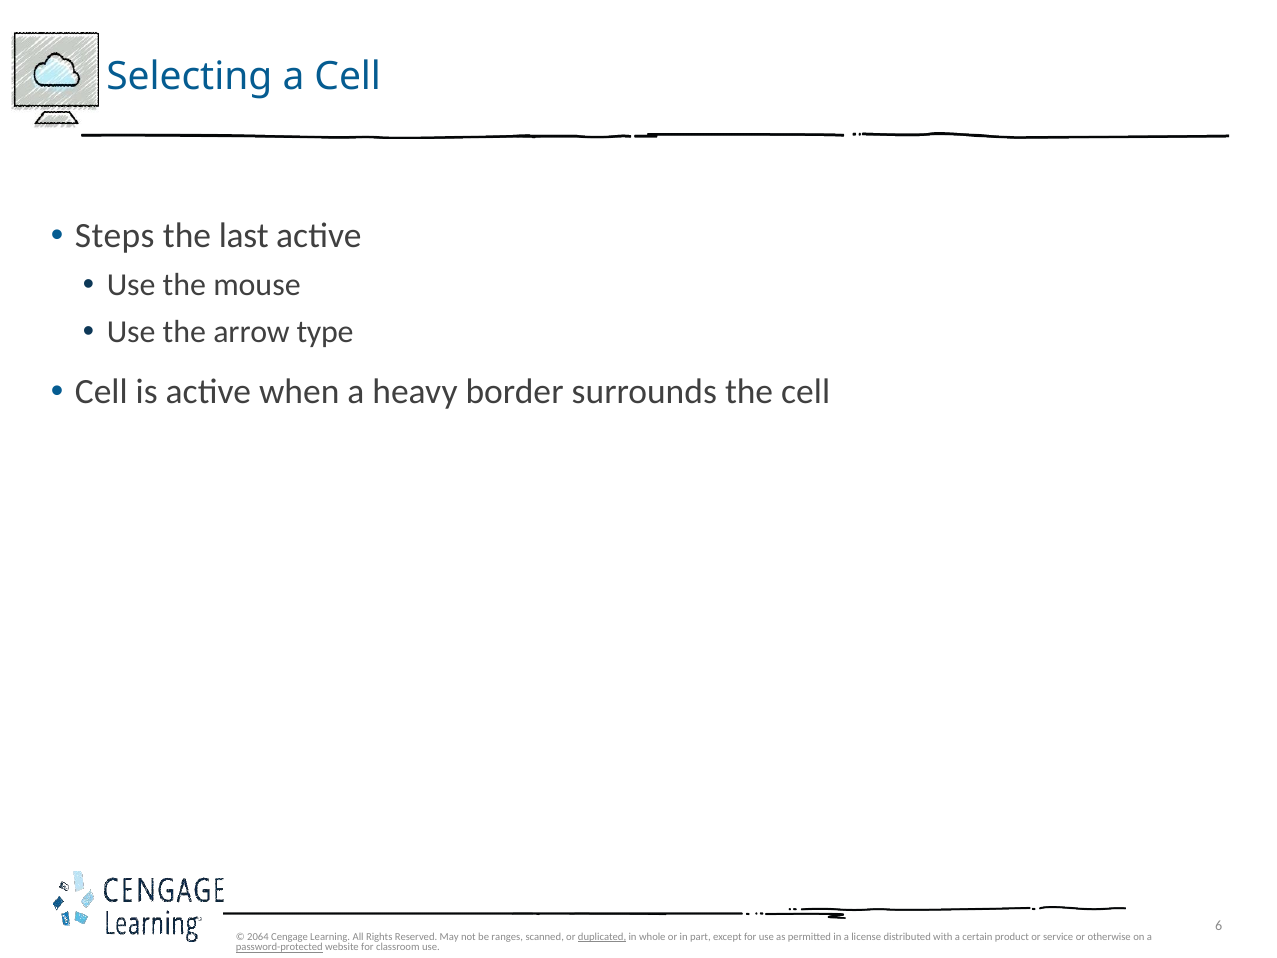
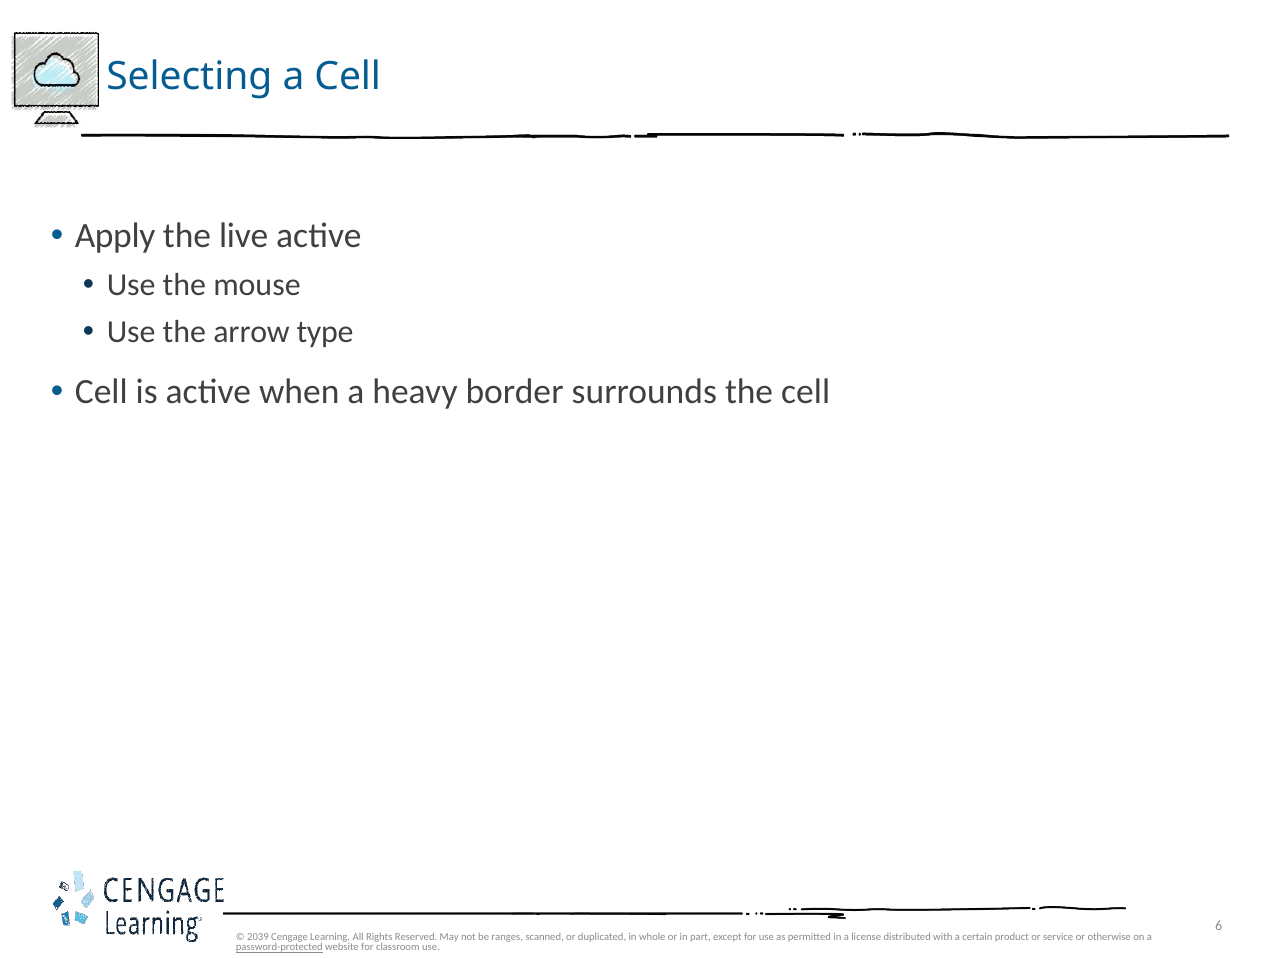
Steps: Steps -> Apply (115, 236)
last: last -> live (244, 236)
2064: 2064 -> 2039 (258, 936)
duplicated underline: present -> none (602, 936)
